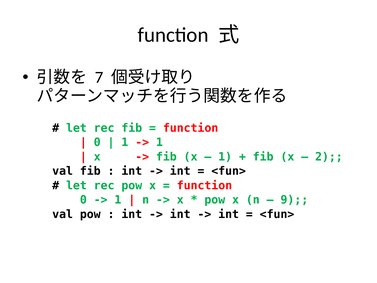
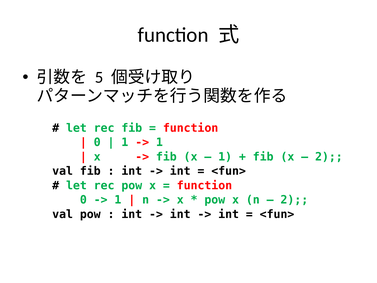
7: 7 -> 5 (99, 77)
9: 9 -> 2 (294, 200)
